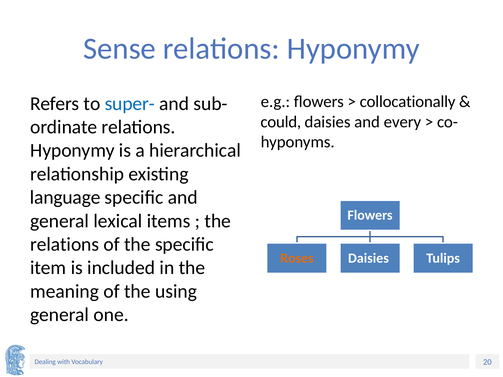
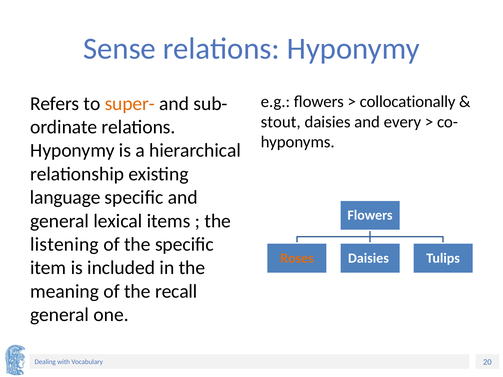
super- colour: blue -> orange (130, 104)
could: could -> stout (281, 122)
relations: relations -> listening (64, 245)
using: using -> recall (176, 292)
